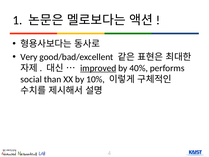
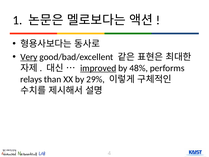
Very underline: none -> present (29, 57)
40%: 40% -> 48% (139, 68)
social: social -> relays (31, 79)
10%: 10% -> 29% (95, 79)
